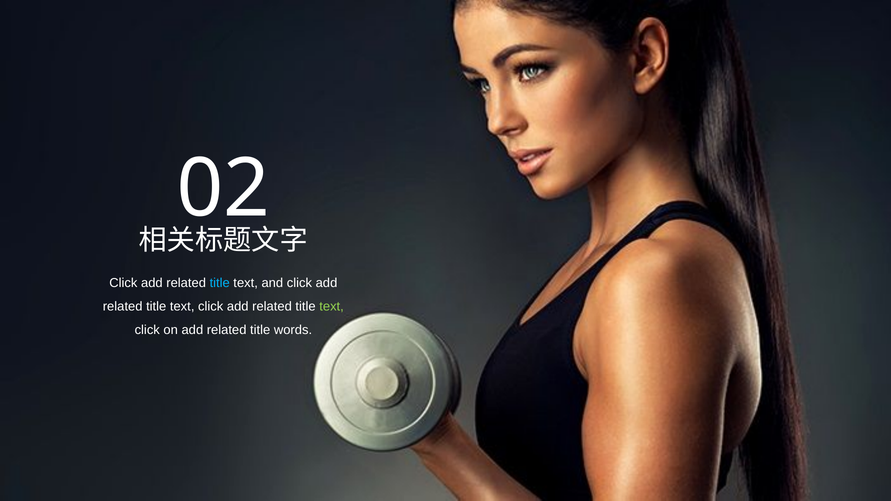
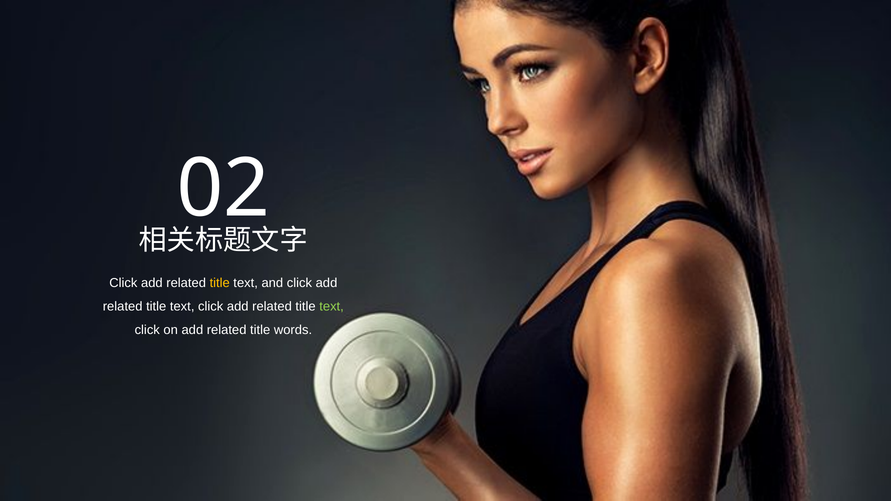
title colour: light blue -> yellow (220, 283)
